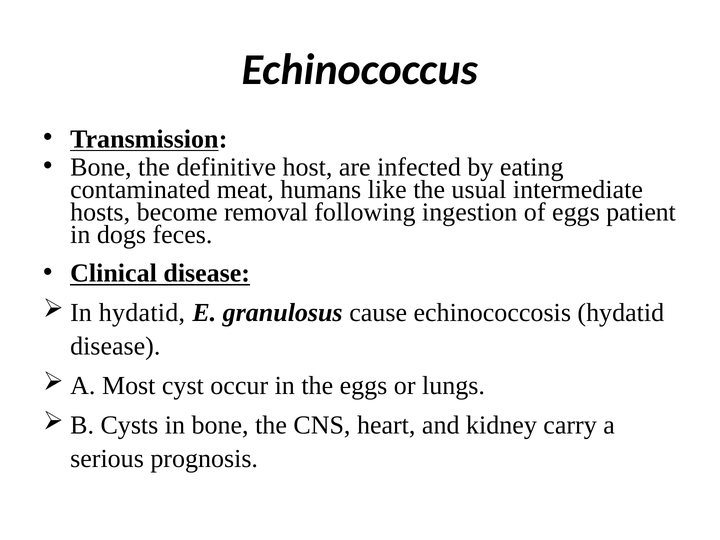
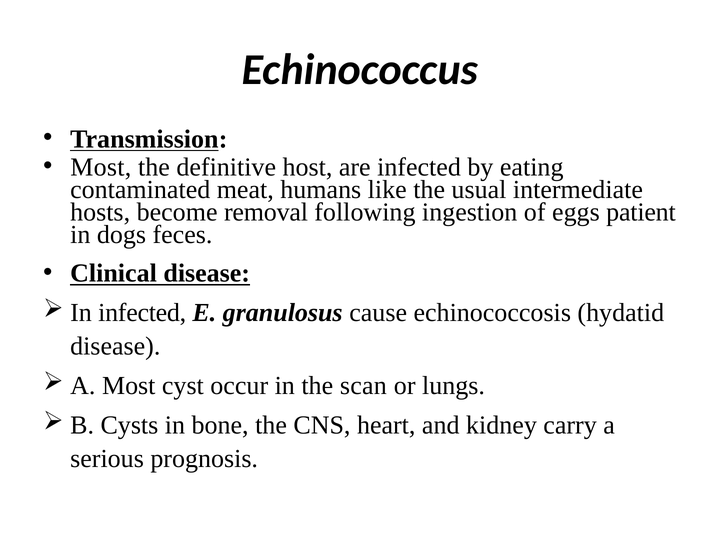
Bone: Bone -> Most (101, 167)
hydatid: hydatid -> infected (142, 313)
the eggs: eggs -> scan (363, 386)
